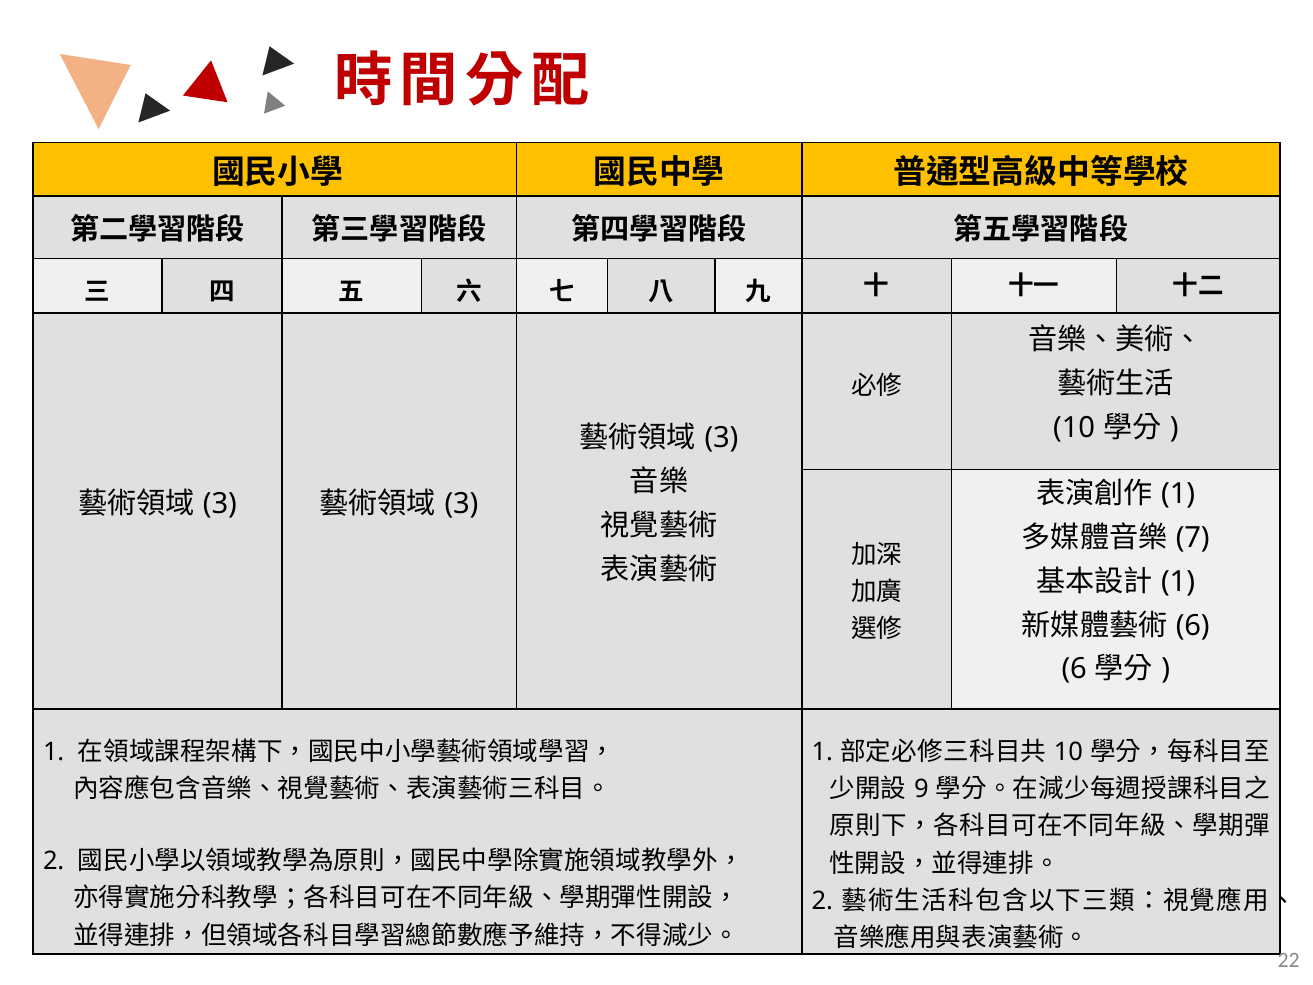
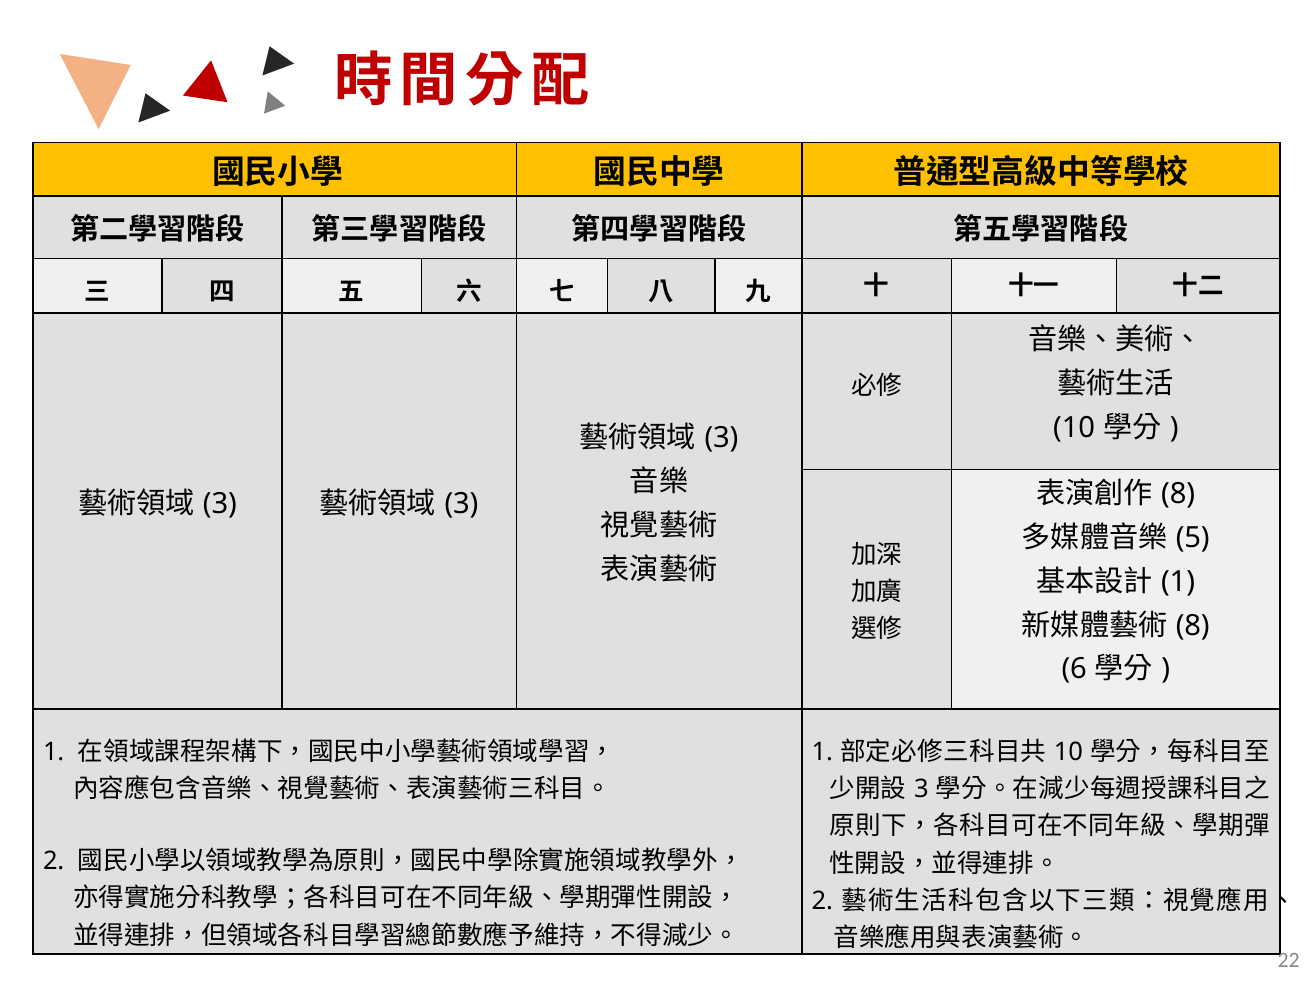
1: 1 -> 8 (1178, 494)
7: 7 -> 5 (1193, 538)
6: 6 -> 8 (1193, 625)
9: 9 -> 3 (921, 789)
